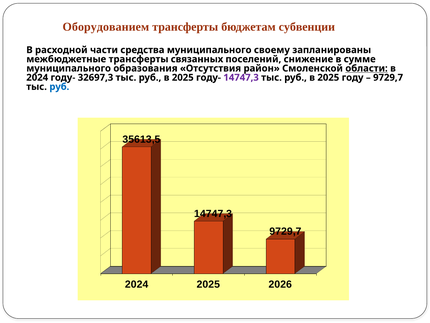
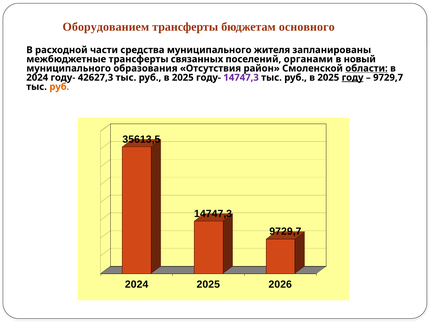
субвенции: субвенции -> основного (307, 27)
своему: своему -> жителя (272, 50)
снижение: снижение -> органами (308, 59)
сумме: сумме -> новый (360, 59)
32697,3: 32697,3 -> 42627,3 (96, 77)
году underline: none -> present (353, 77)
руб colour: blue -> orange (59, 87)
